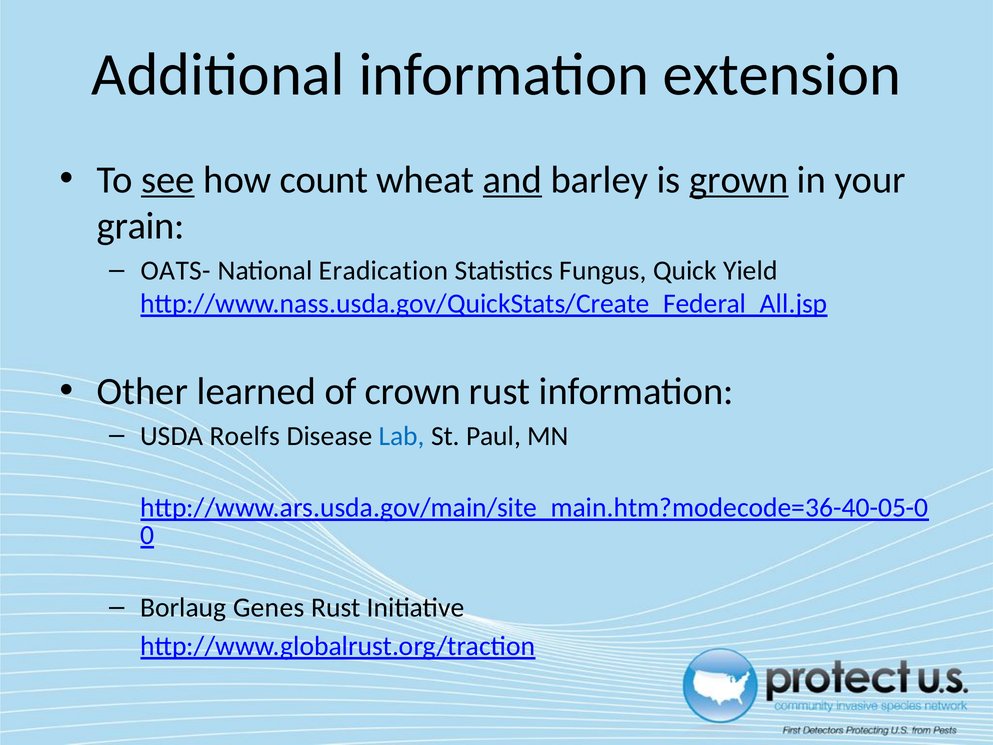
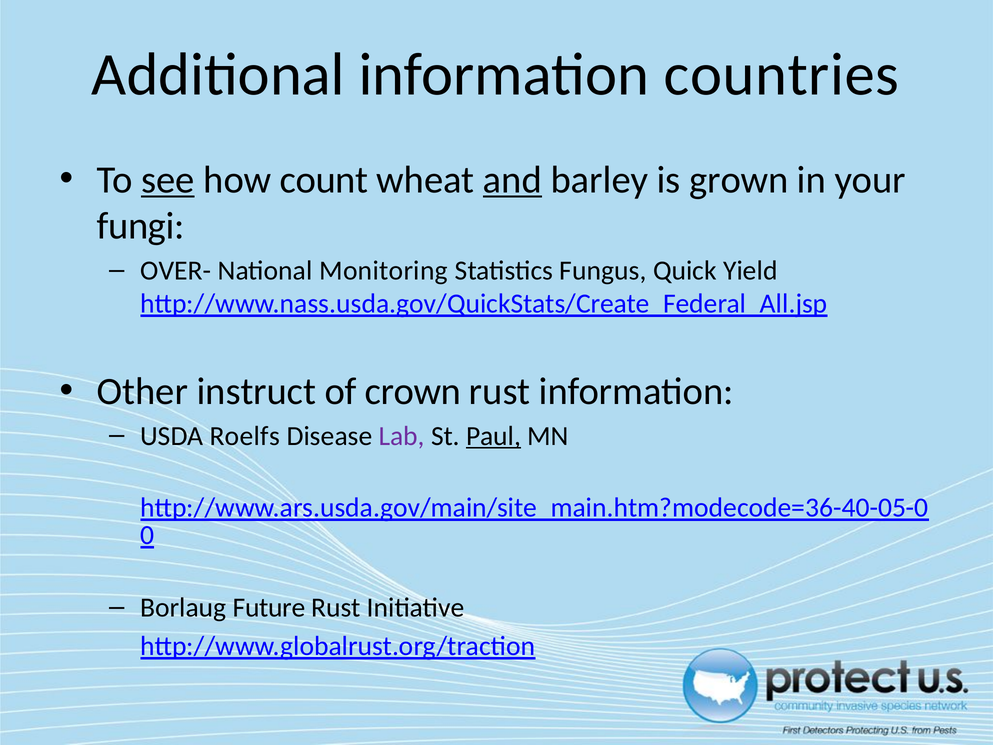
extension: extension -> countries (781, 75)
grown underline: present -> none (739, 180)
grain: grain -> fungi (141, 226)
OATS-: OATS- -> OVER- (176, 271)
Eradication: Eradication -> Monitoring (384, 271)
learned: learned -> instruct (256, 391)
Lab colour: blue -> purple (402, 436)
Paul underline: none -> present (494, 436)
Genes: Genes -> Future (269, 608)
